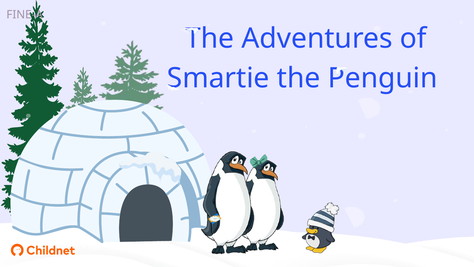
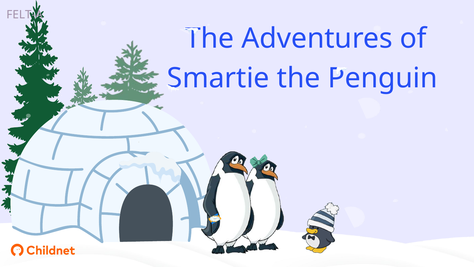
FINE-A: FINE-A -> FELT-A (25, 15)
